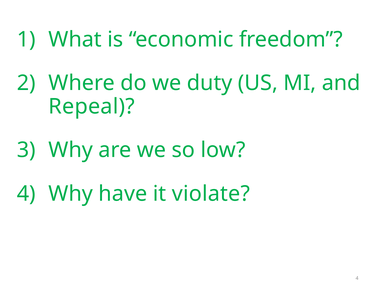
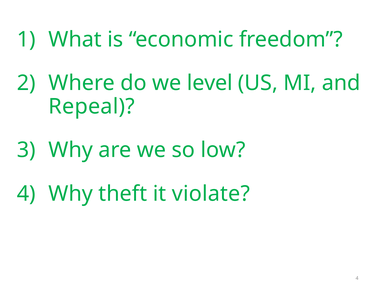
duty: duty -> level (210, 83)
have: have -> theft (123, 194)
